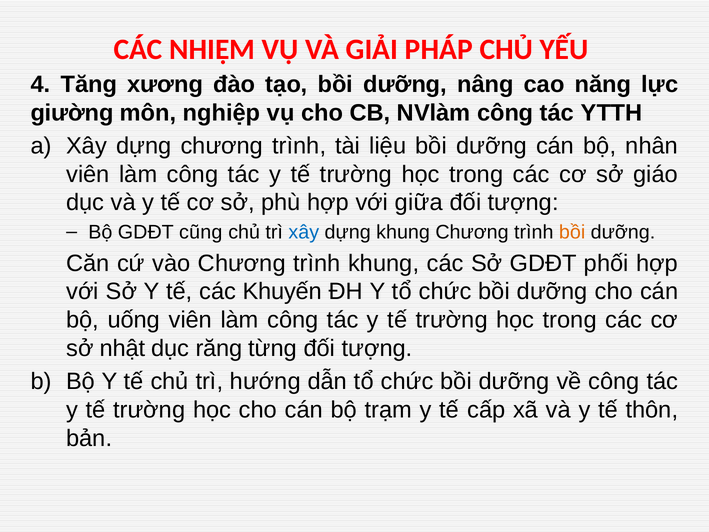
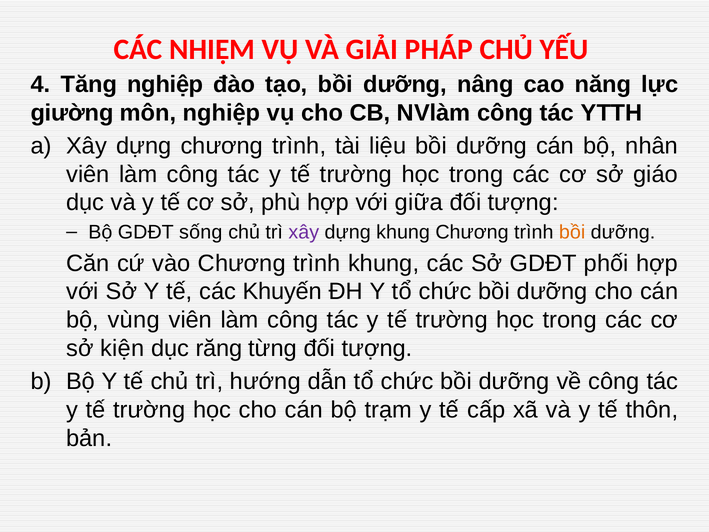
Tăng xương: xương -> nghiệp (165, 84)
cũng: cũng -> sống (201, 232)
xây colour: blue -> purple (304, 232)
uống: uống -> vùng (134, 320)
nhật: nhật -> kiện (122, 348)
